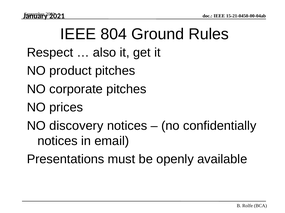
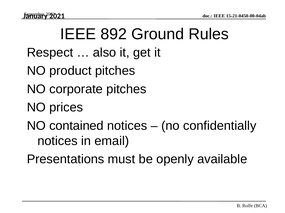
804: 804 -> 892 (114, 34)
discovery: discovery -> contained (76, 126)
